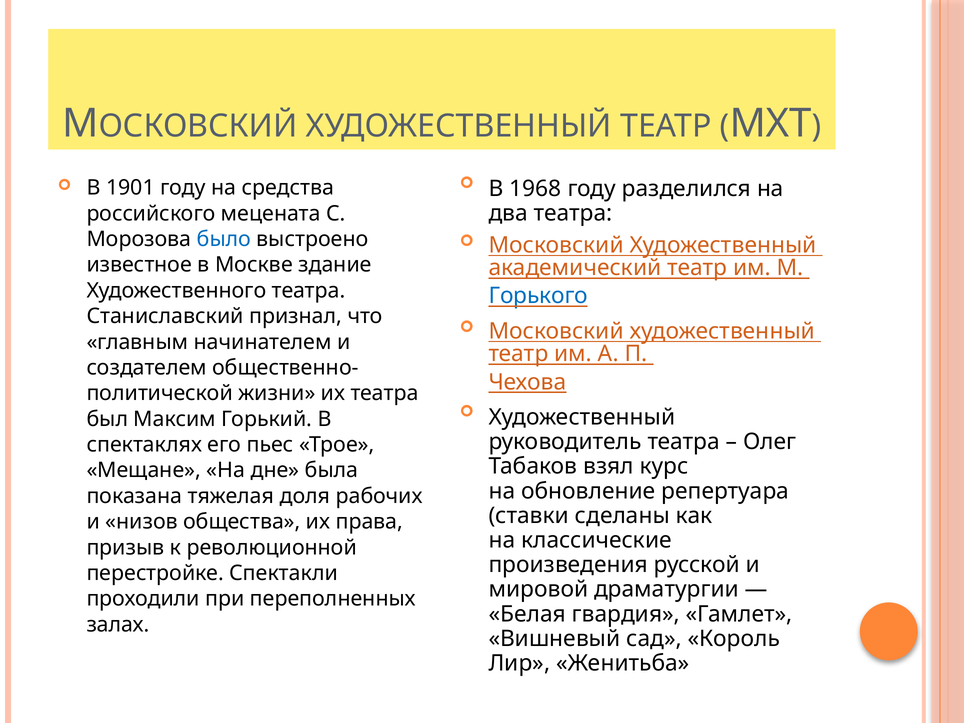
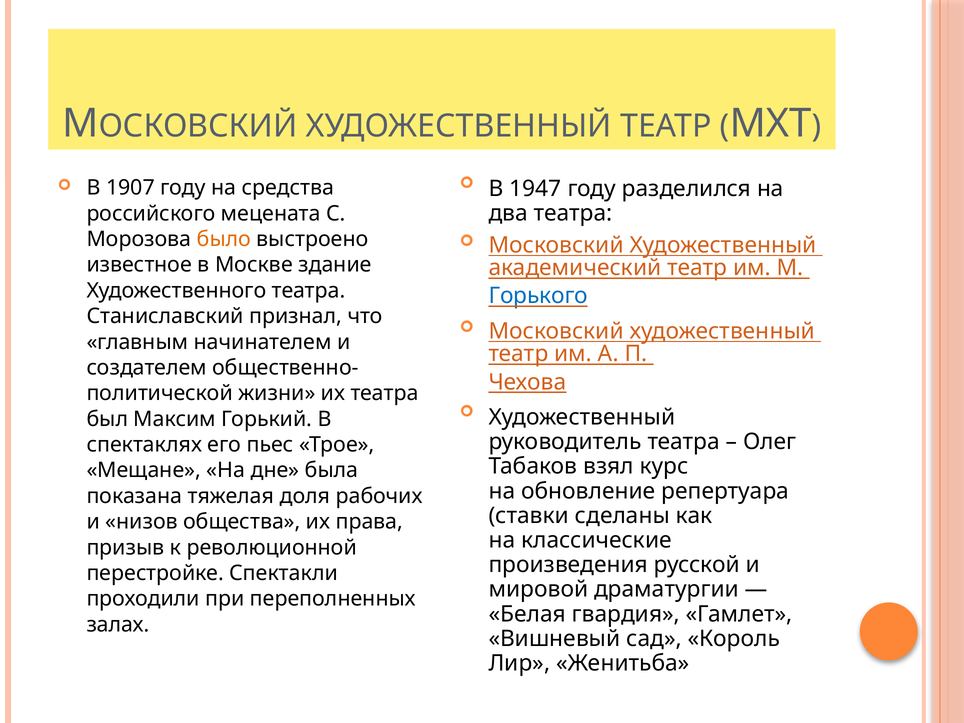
1968: 1968 -> 1947 (535, 189)
1901: 1901 -> 1907 (130, 188)
было colour: blue -> orange (224, 239)
